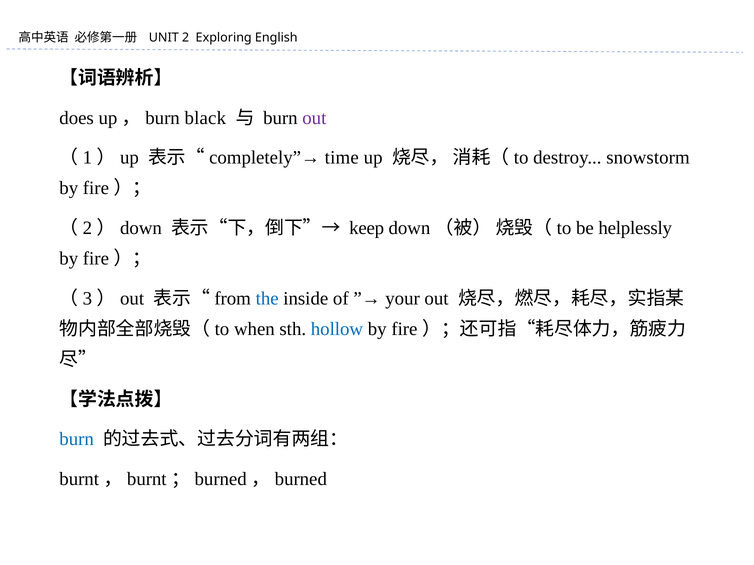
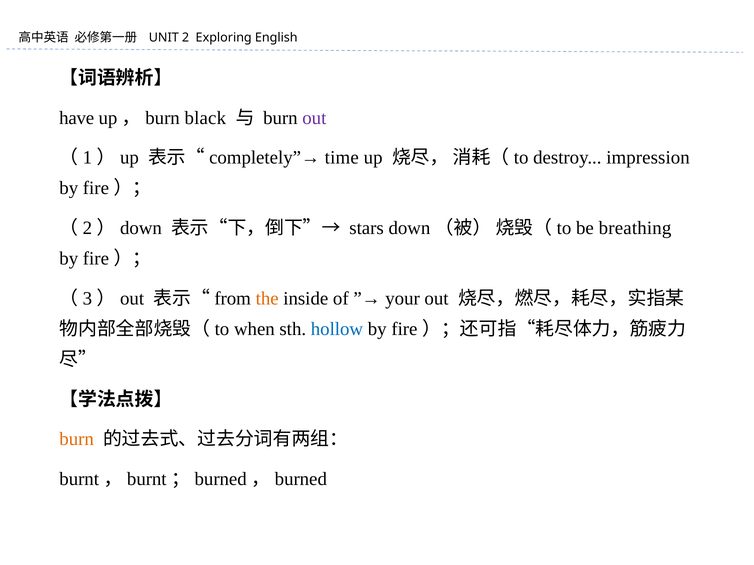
does: does -> have (77, 118)
snowstorm: snowstorm -> impression (648, 158)
keep: keep -> stars (367, 228)
helplessly: helplessly -> breathing (635, 228)
the colour: blue -> orange (267, 299)
burn colour: blue -> orange (77, 440)
